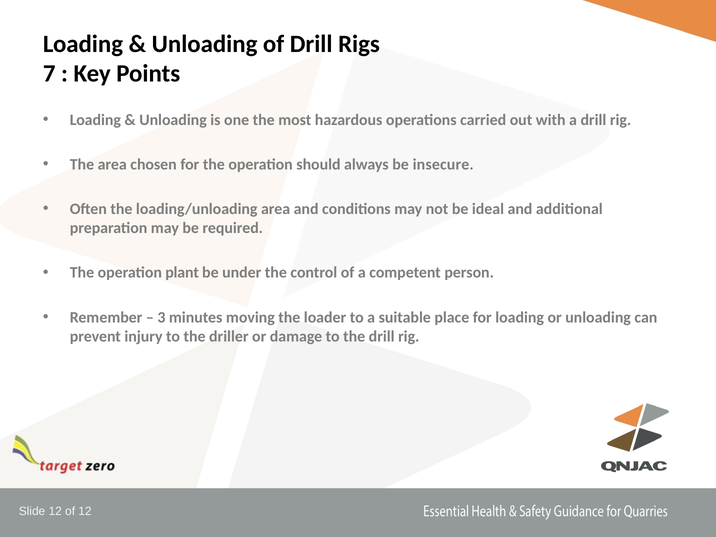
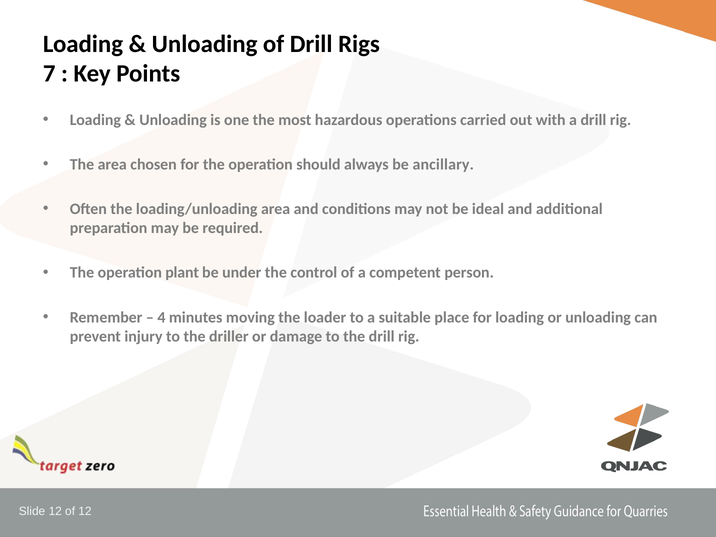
insecure: insecure -> ancillary (443, 165)
3: 3 -> 4 (161, 317)
